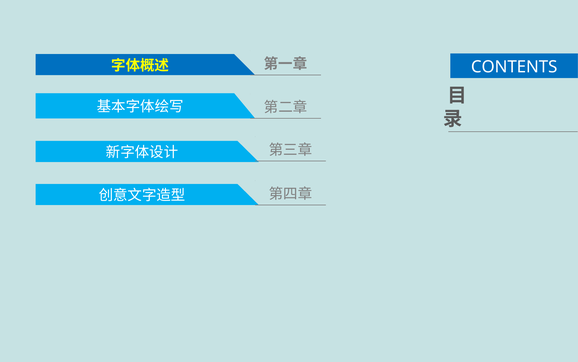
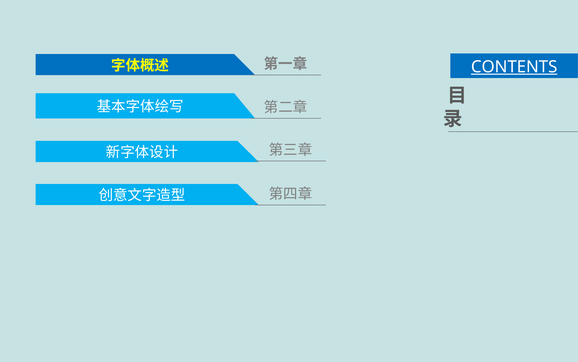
CONTENTS underline: none -> present (514, 67)
